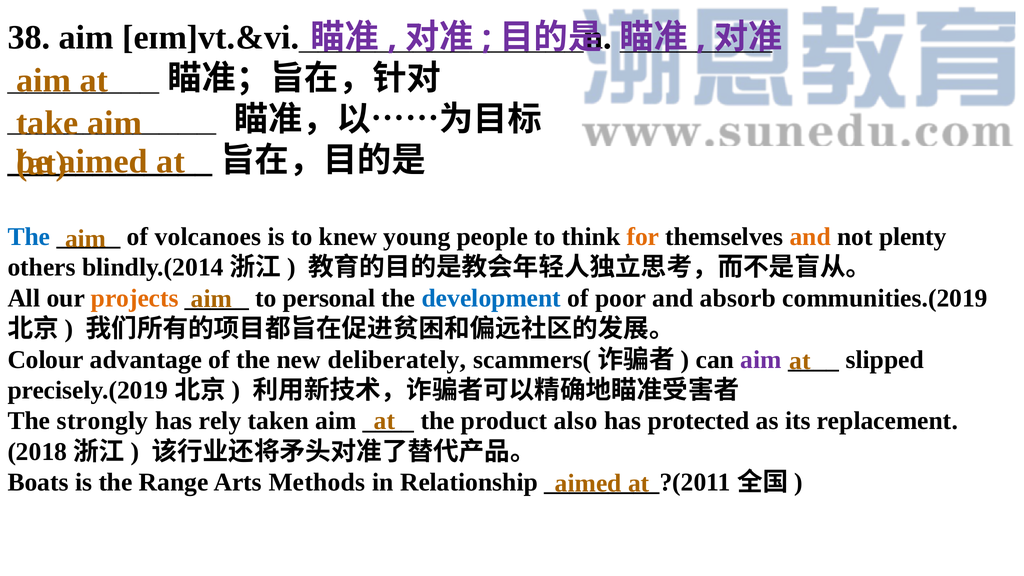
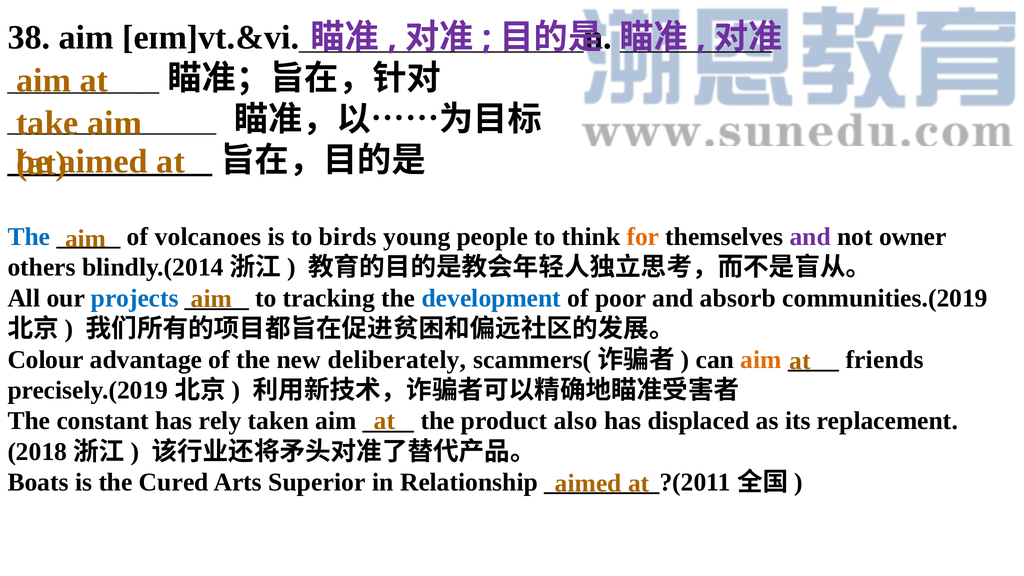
knew: knew -> birds (348, 237)
and colour: orange -> purple (810, 237)
plenty: plenty -> owner (913, 237)
projects colour: orange -> blue (135, 298)
personal: personal -> tracking (329, 298)
aim colour: purple -> orange (761, 360)
slipped: slipped -> friends (885, 360)
strongly: strongly -> constant (103, 421)
protected: protected -> displaced (699, 421)
Range: Range -> Cured (174, 482)
Methods: Methods -> Superior (317, 482)
